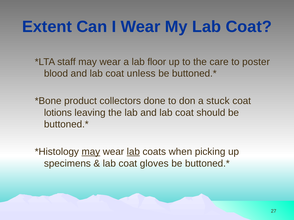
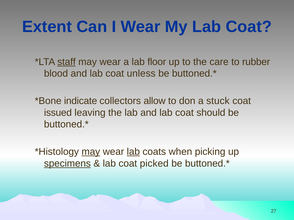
staff underline: none -> present (66, 62)
poster: poster -> rubber (256, 62)
product: product -> indicate (81, 101)
done: done -> allow (155, 101)
lotions: lotions -> issued (58, 113)
specimens underline: none -> present (67, 164)
gloves: gloves -> picked (154, 164)
